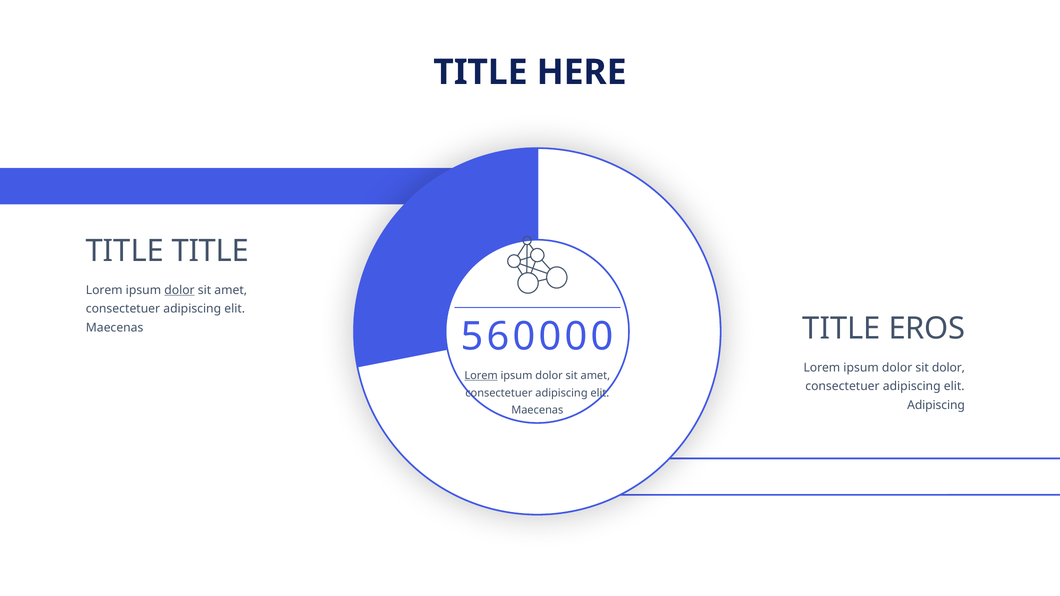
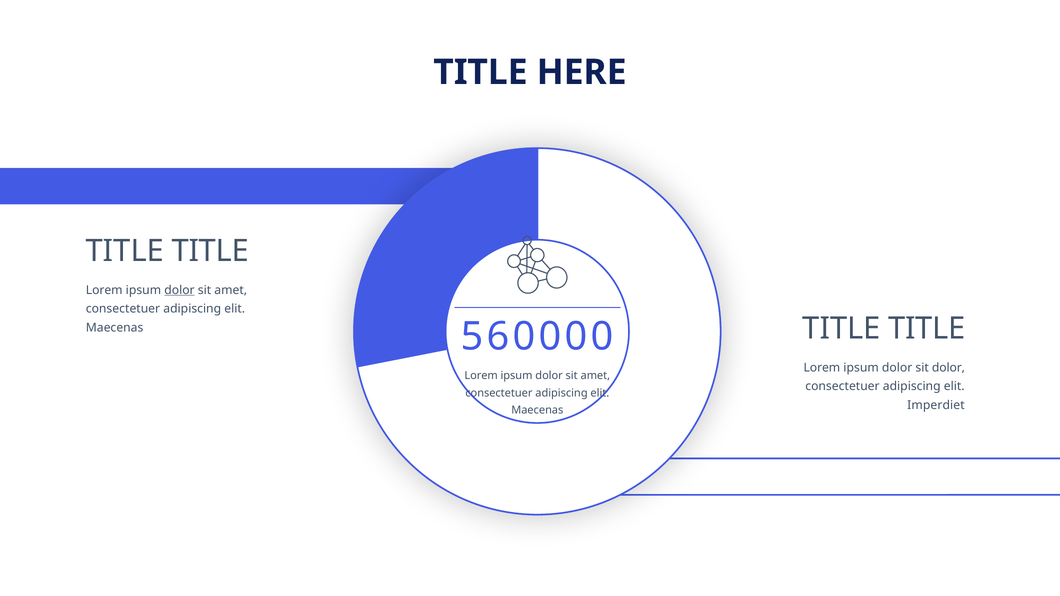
EROS: EROS -> TITLE (927, 329)
Lorem underline: present -> none (481, 376)
Adipiscing: Adipiscing -> Imperdiet (936, 406)
